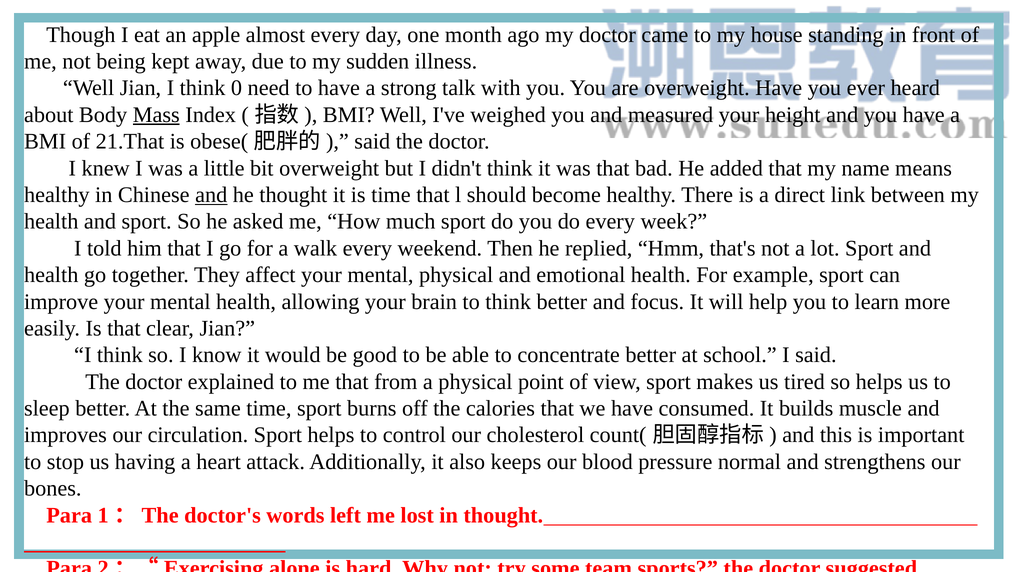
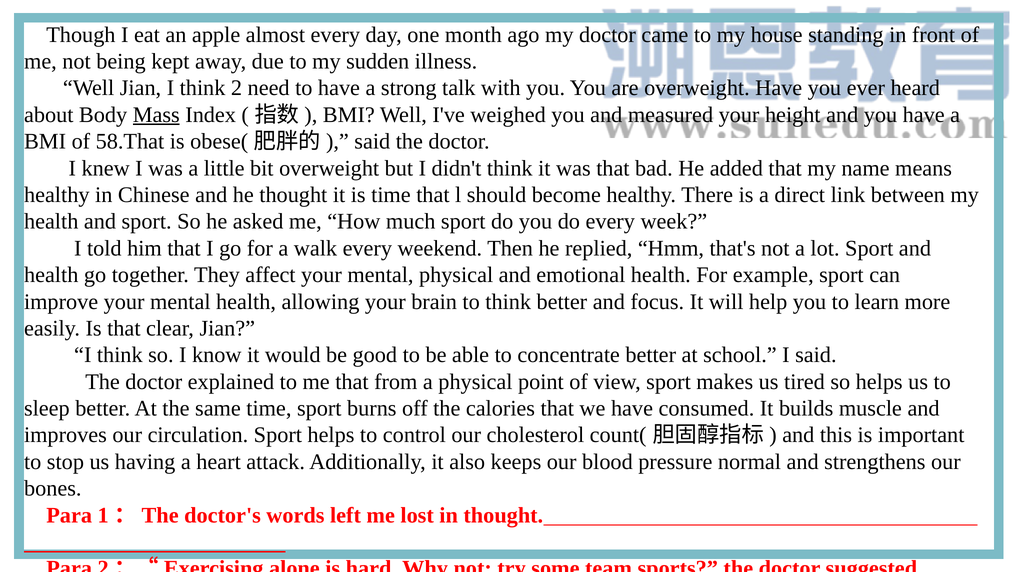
0: 0 -> 2 (237, 88)
21.That: 21.That -> 58.That (130, 142)
and underline: present -> none (211, 195)
